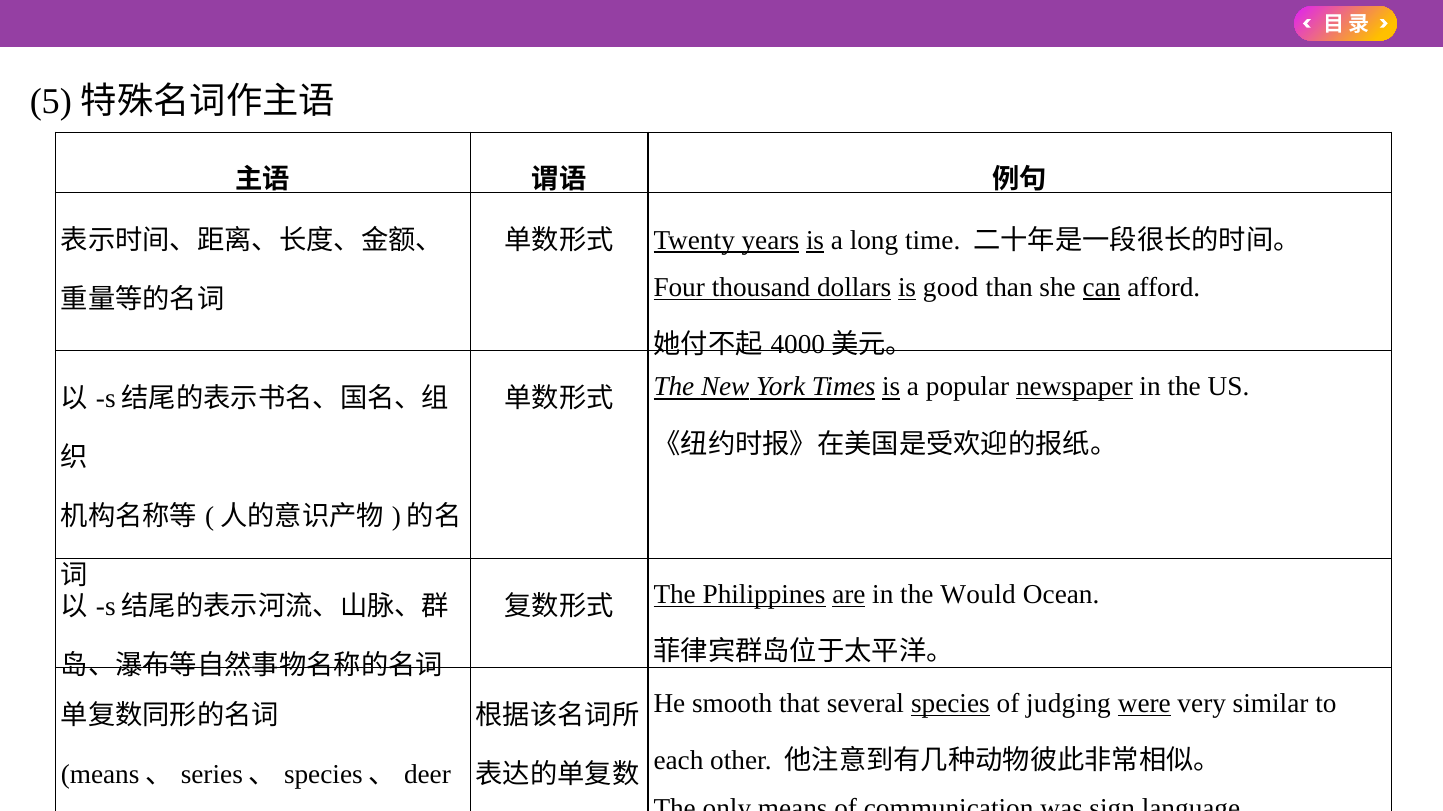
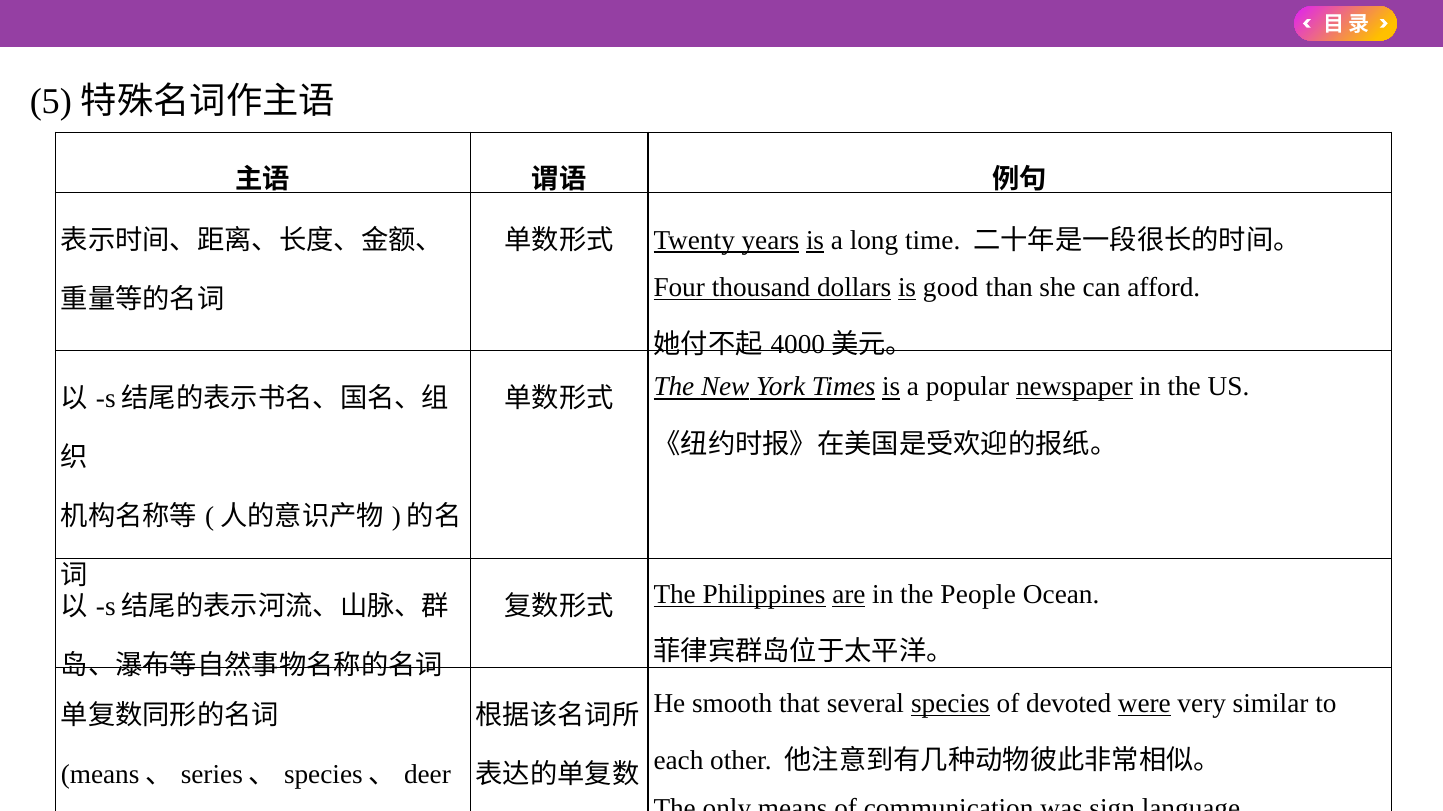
can underline: present -> none (1102, 287)
Would: Would -> People (978, 594)
judging: judging -> devoted (1069, 704)
